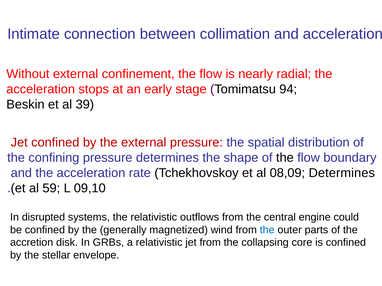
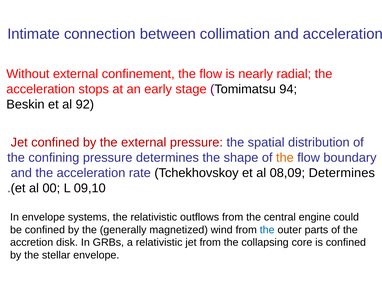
39: 39 -> 92 (85, 105)
the colour: black -> orange (285, 158)
59: 59 -> 00 (51, 189)
In disrupted: disrupted -> envelope (43, 217)
